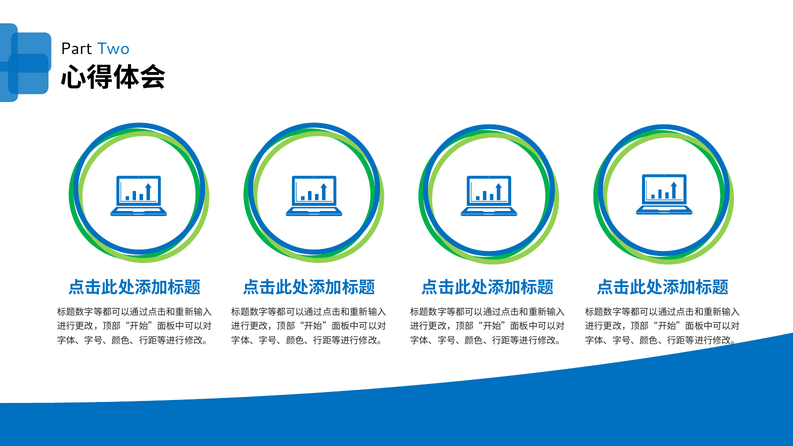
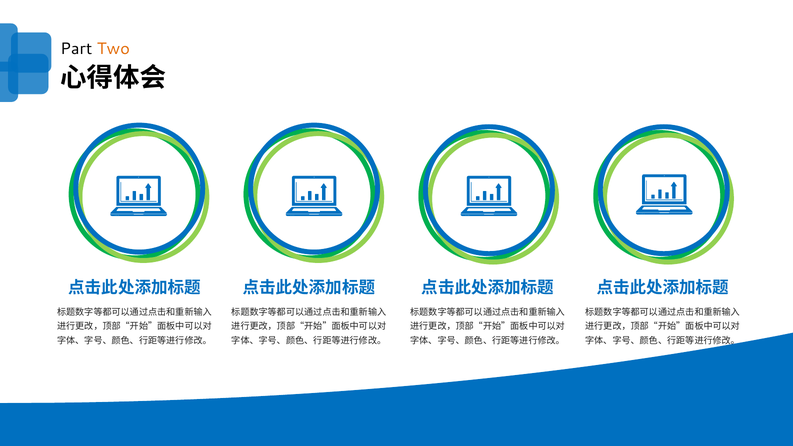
Two colour: blue -> orange (113, 49)
